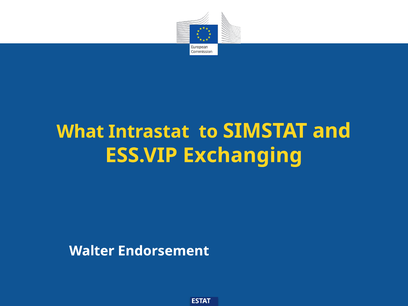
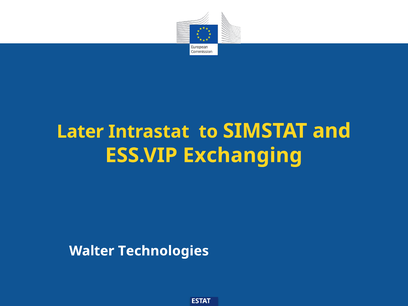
What: What -> Later (80, 132)
Endorsement: Endorsement -> Technologies (163, 251)
